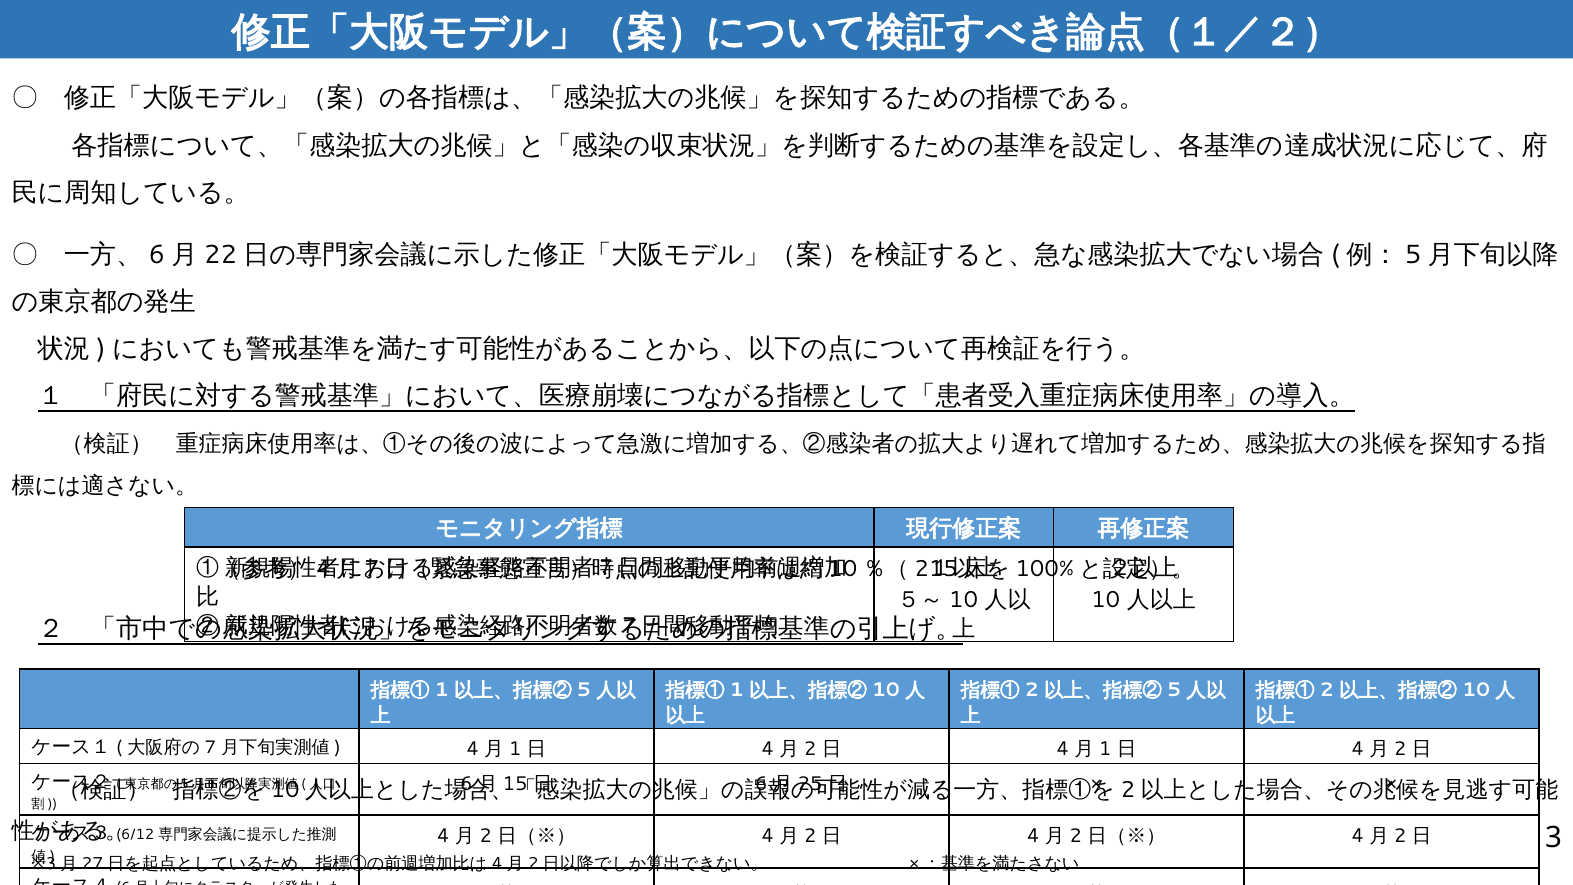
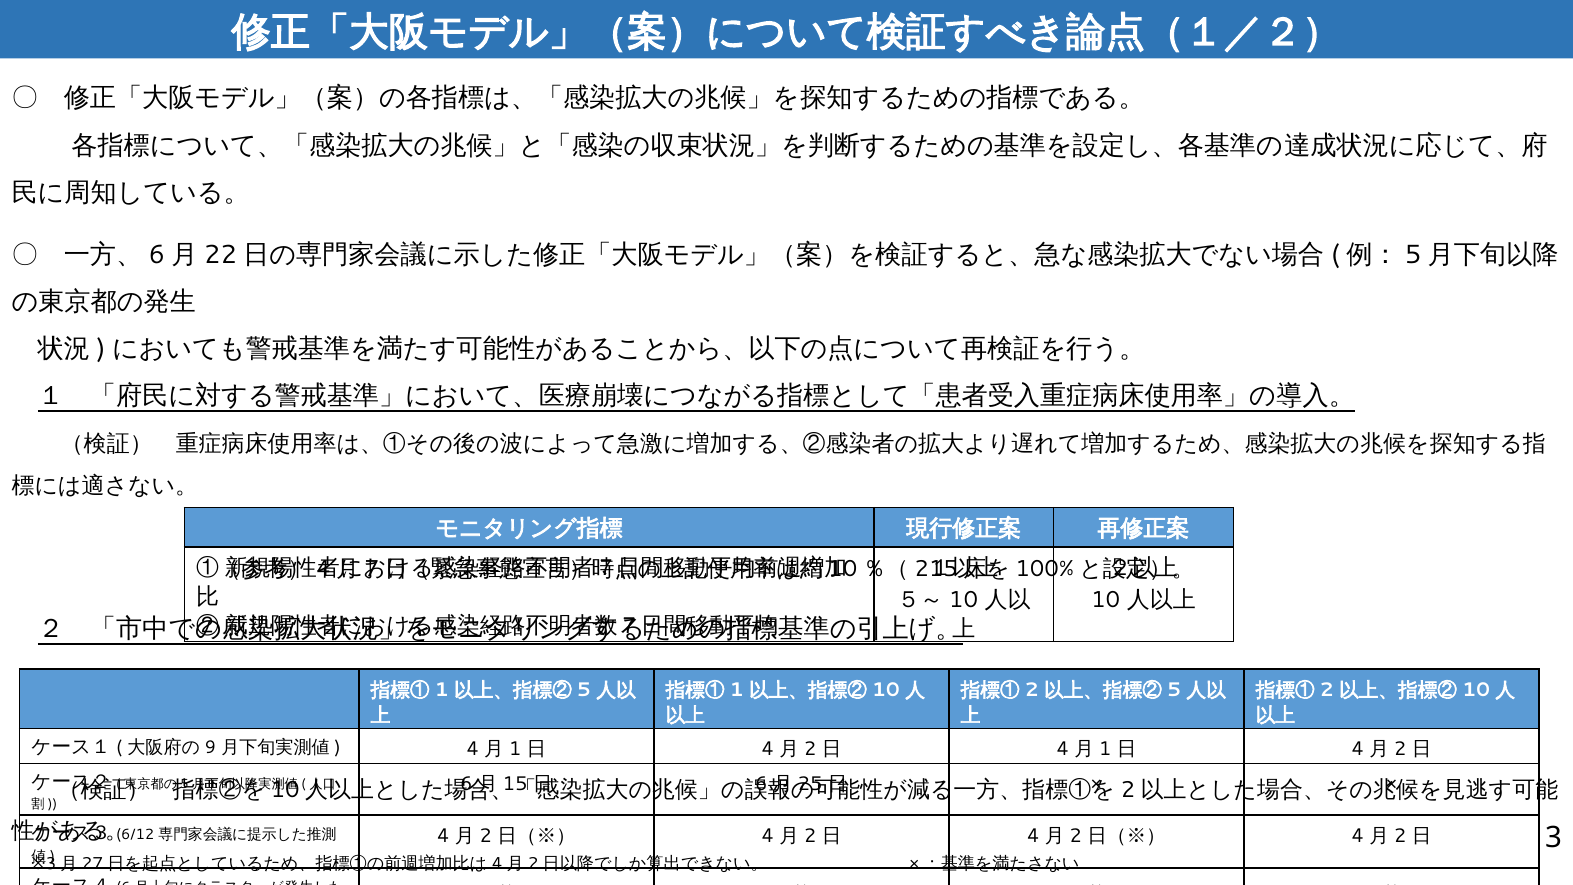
7: 7 -> 9 (210, 748)
